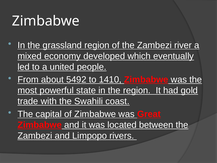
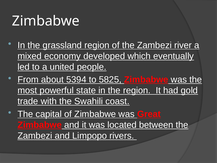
5492: 5492 -> 5394 (76, 79)
1410: 1410 -> 5825 (110, 79)
